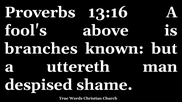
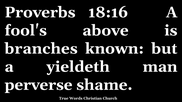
13:16: 13:16 -> 18:16 (108, 12)
uttereth: uttereth -> yieldeth (78, 67)
despised: despised -> perverse (39, 85)
